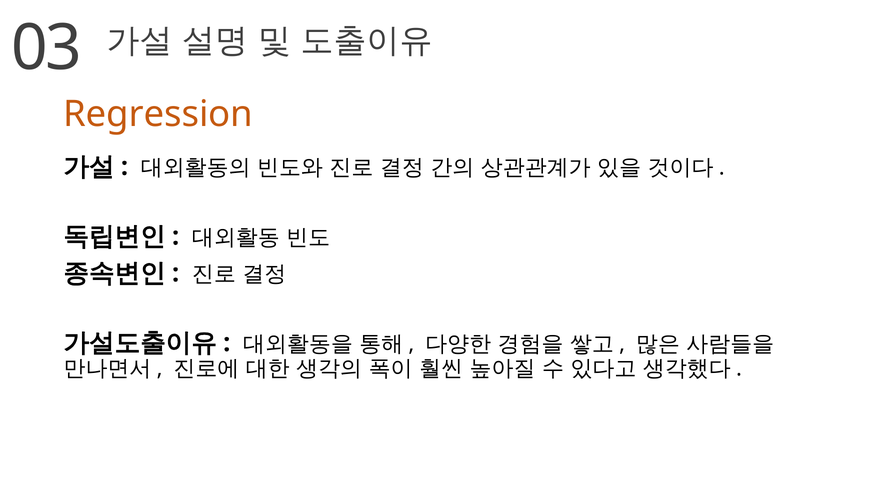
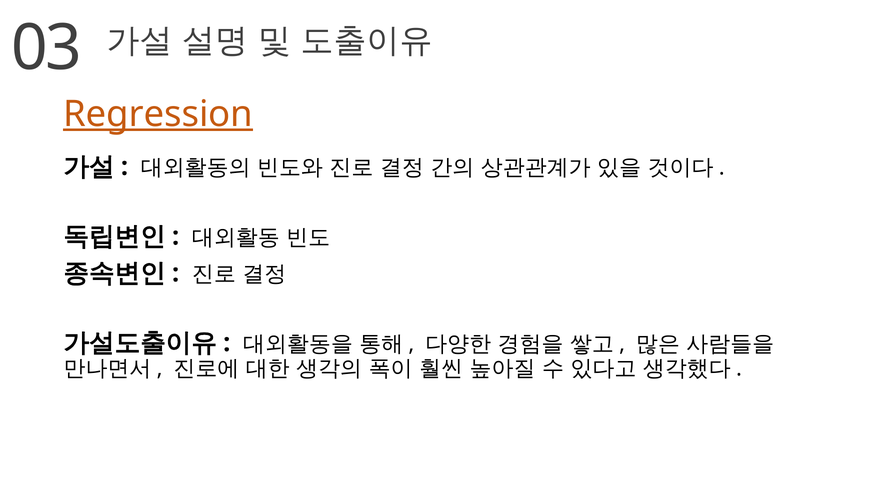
Regression underline: none -> present (158, 114)
